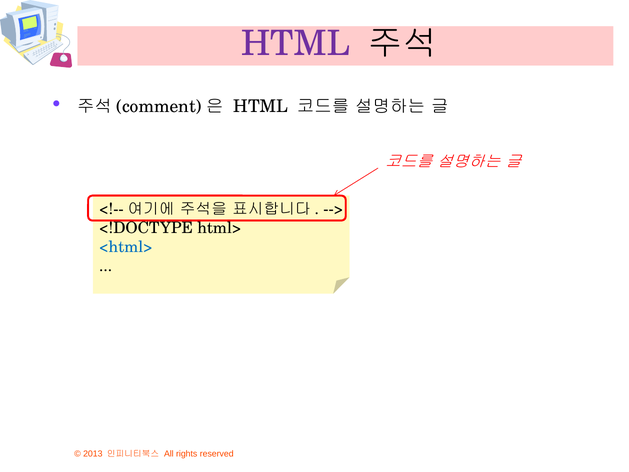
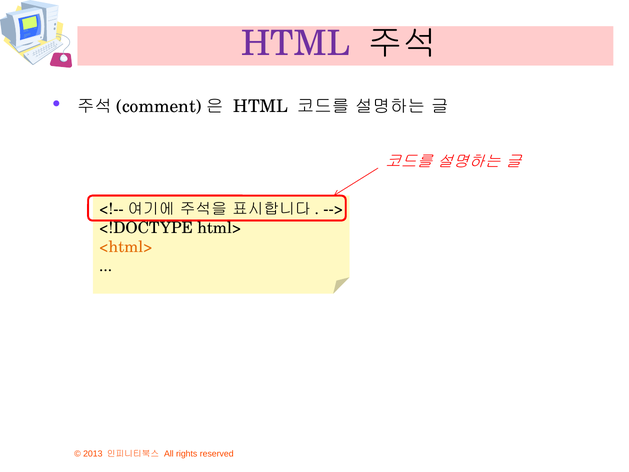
<html> colour: blue -> orange (126, 247)
